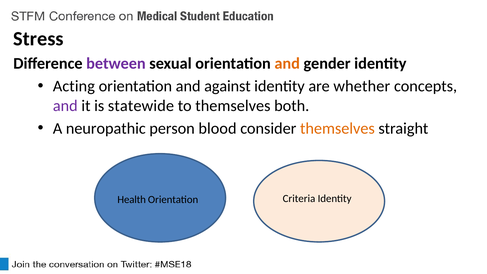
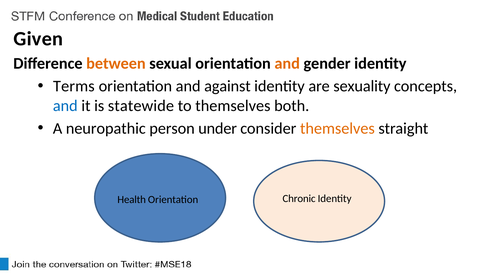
Stress: Stress -> Given (38, 39)
between colour: purple -> orange (116, 64)
Acting: Acting -> Terms (74, 86)
whether: whether -> sexuality (362, 86)
and colour: purple -> blue (65, 106)
blood: blood -> under (218, 128)
Criteria: Criteria -> Chronic (299, 198)
